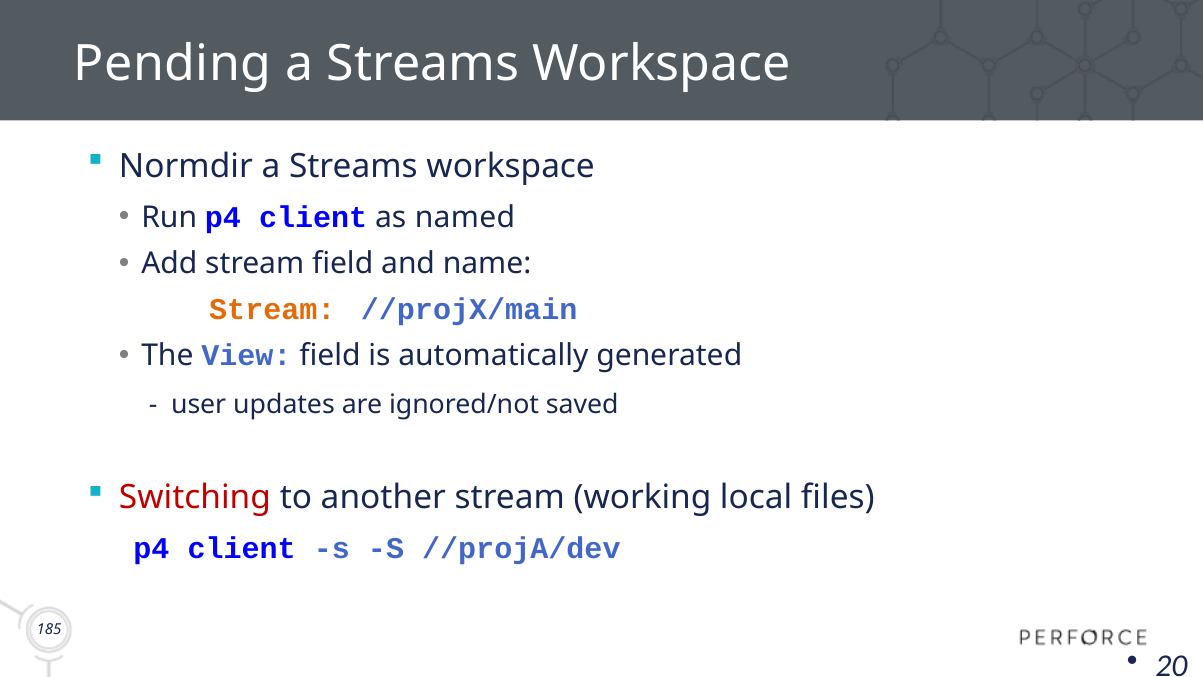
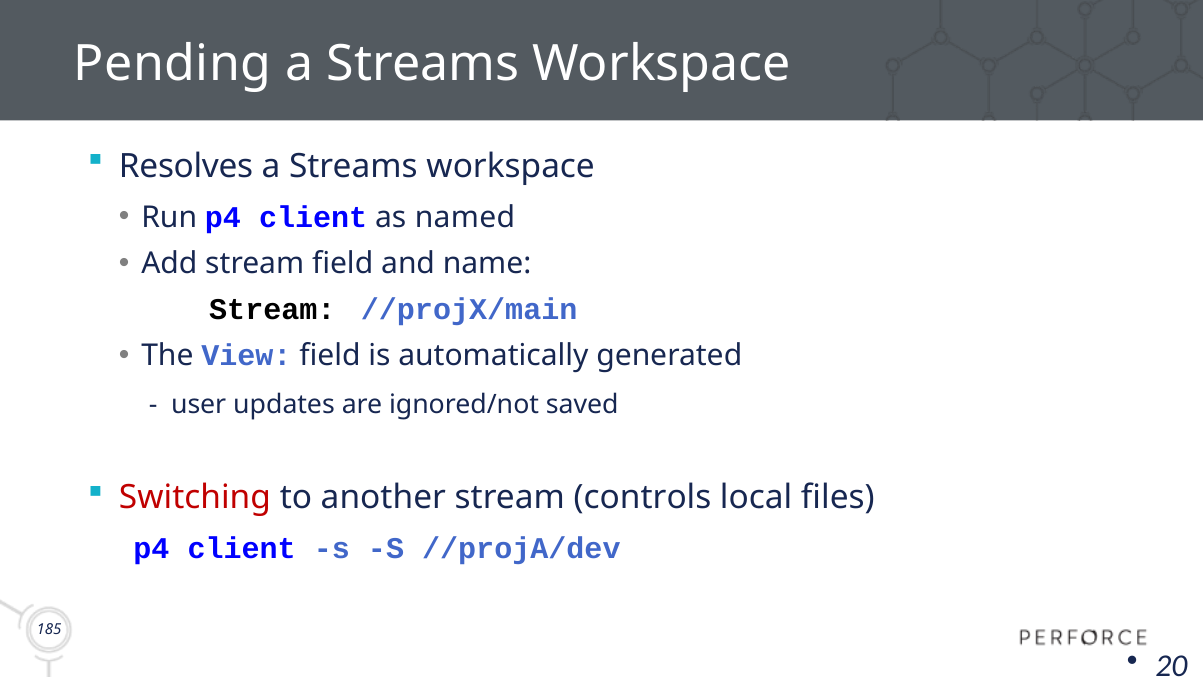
Normdir: Normdir -> Resolves (186, 166)
Stream colour: orange -> black (272, 310)
working: working -> controls (643, 498)
